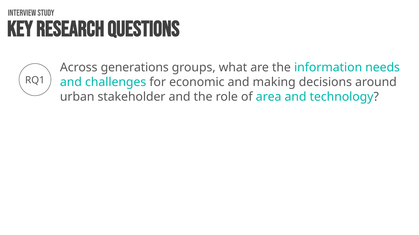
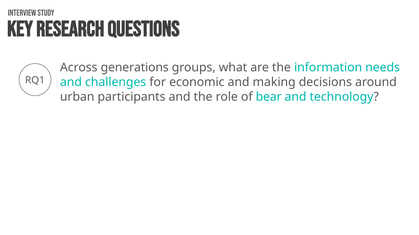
stakeholder: stakeholder -> participants (132, 97)
area: area -> bear (269, 97)
